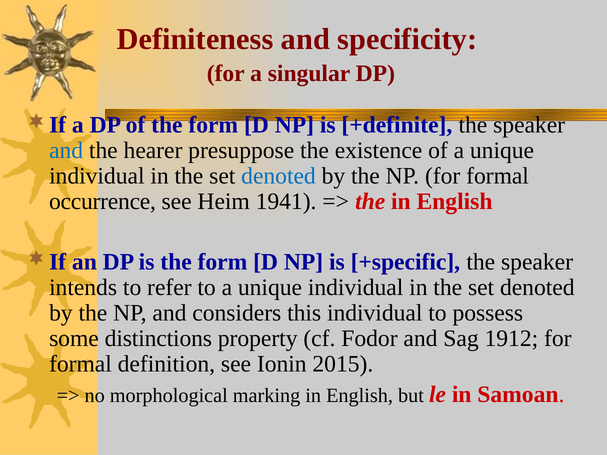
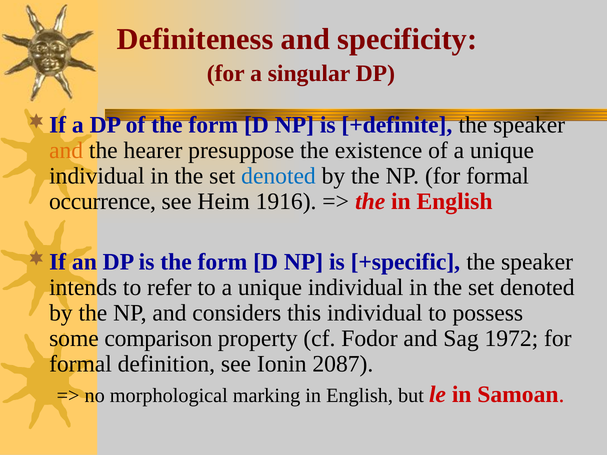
and colour: blue -> orange (66, 151)
1941: 1941 -> 1916 (286, 202)
distinctions: distinctions -> comparison (158, 339)
1912: 1912 -> 1972 (511, 339)
2015: 2015 -> 2087 (343, 364)
